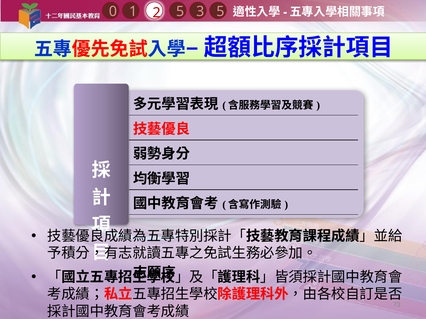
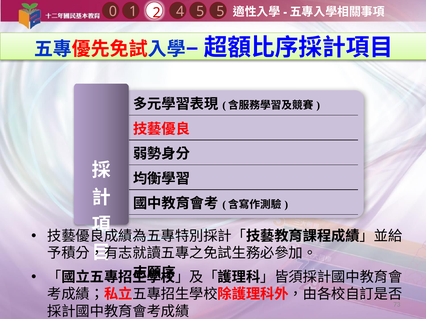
1 3: 3 -> 5 (200, 11)
2 5: 5 -> 4 (180, 11)
